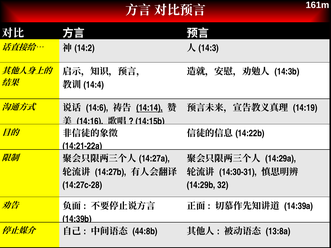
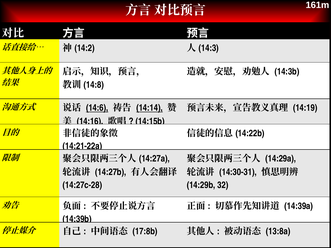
14:4: 14:4 -> 14:8 (94, 85)
14:6 underline: none -> present (97, 108)
44:8b: 44:8b -> 17:8b (145, 232)
